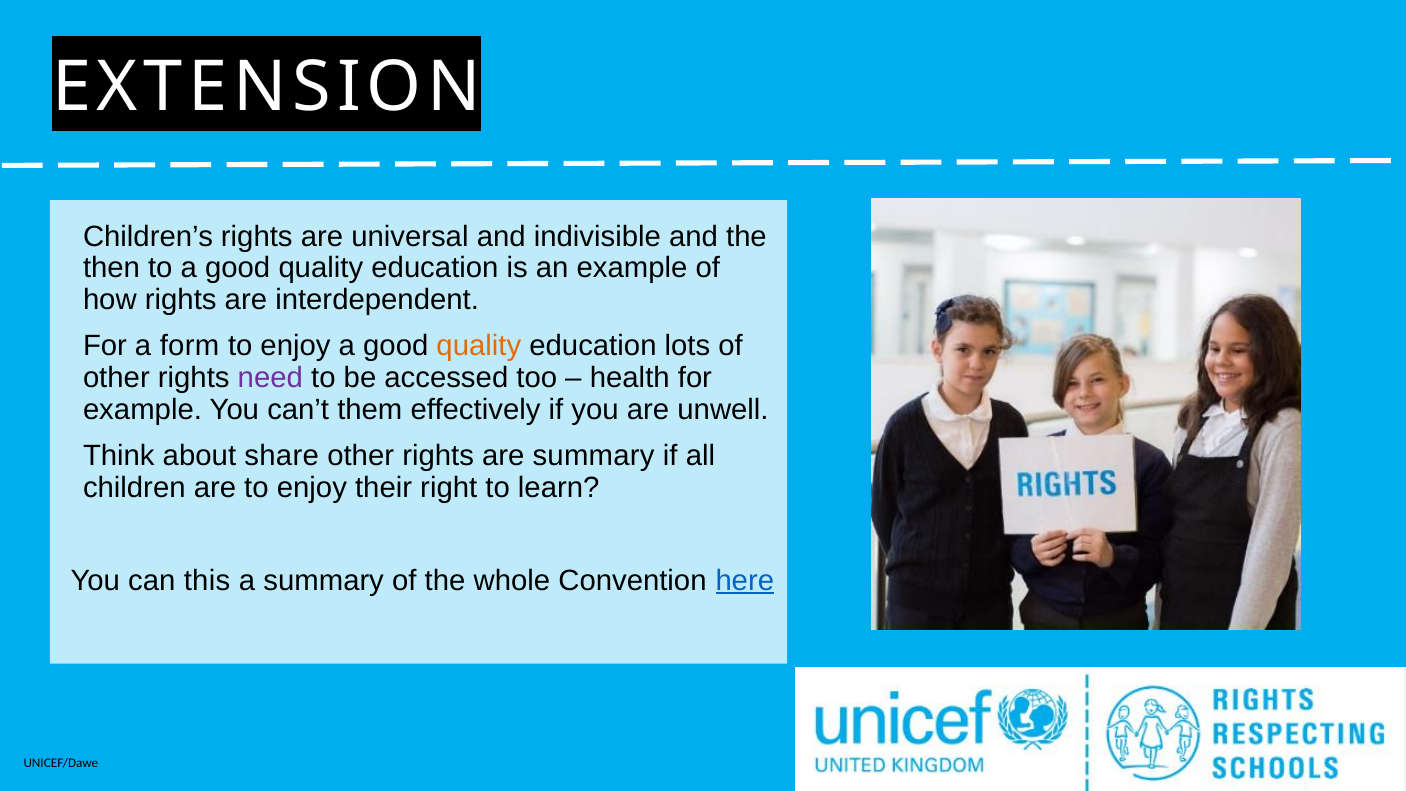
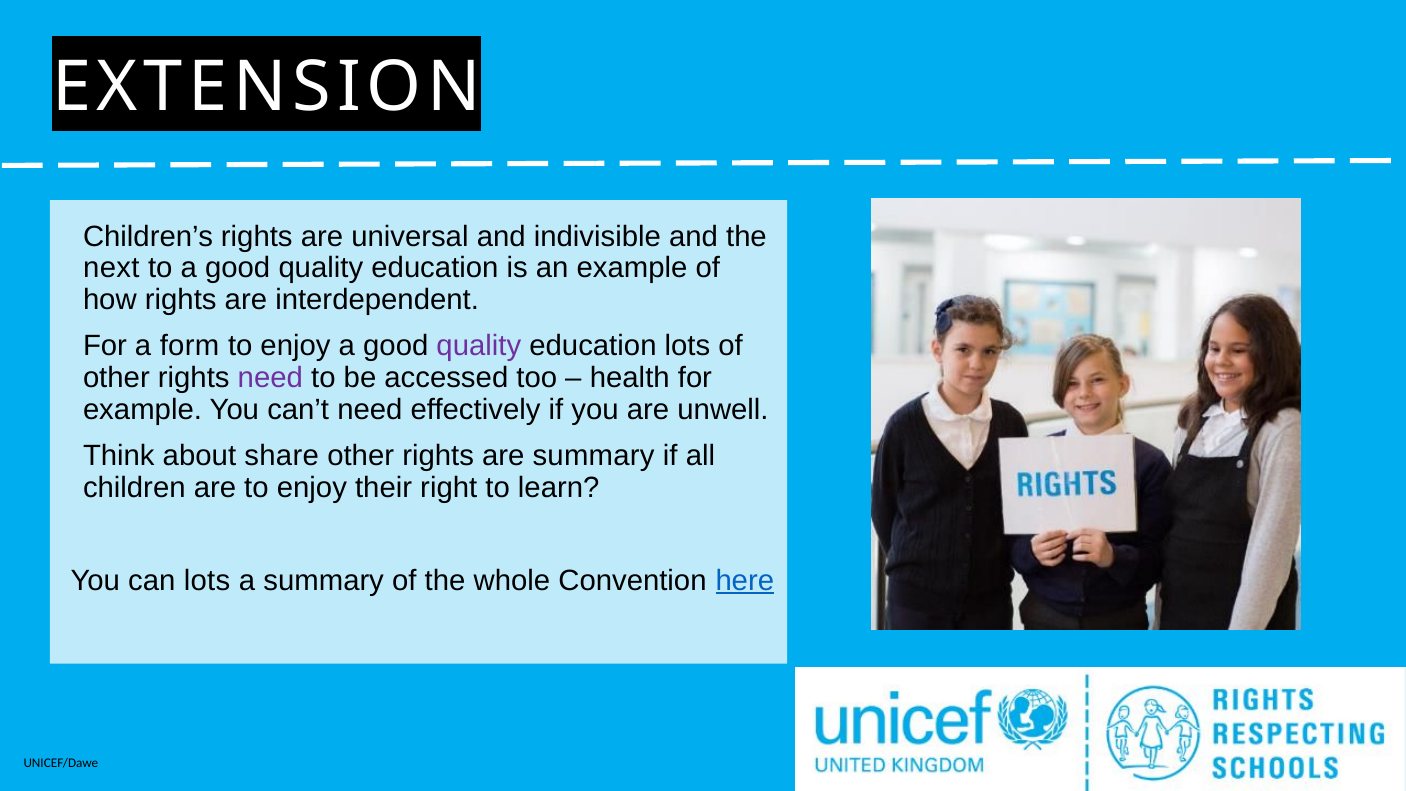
then: then -> next (111, 268)
quality colour: orange -> purple (479, 346)
can’t them: them -> need (370, 410)
can this: this -> lots (207, 580)
